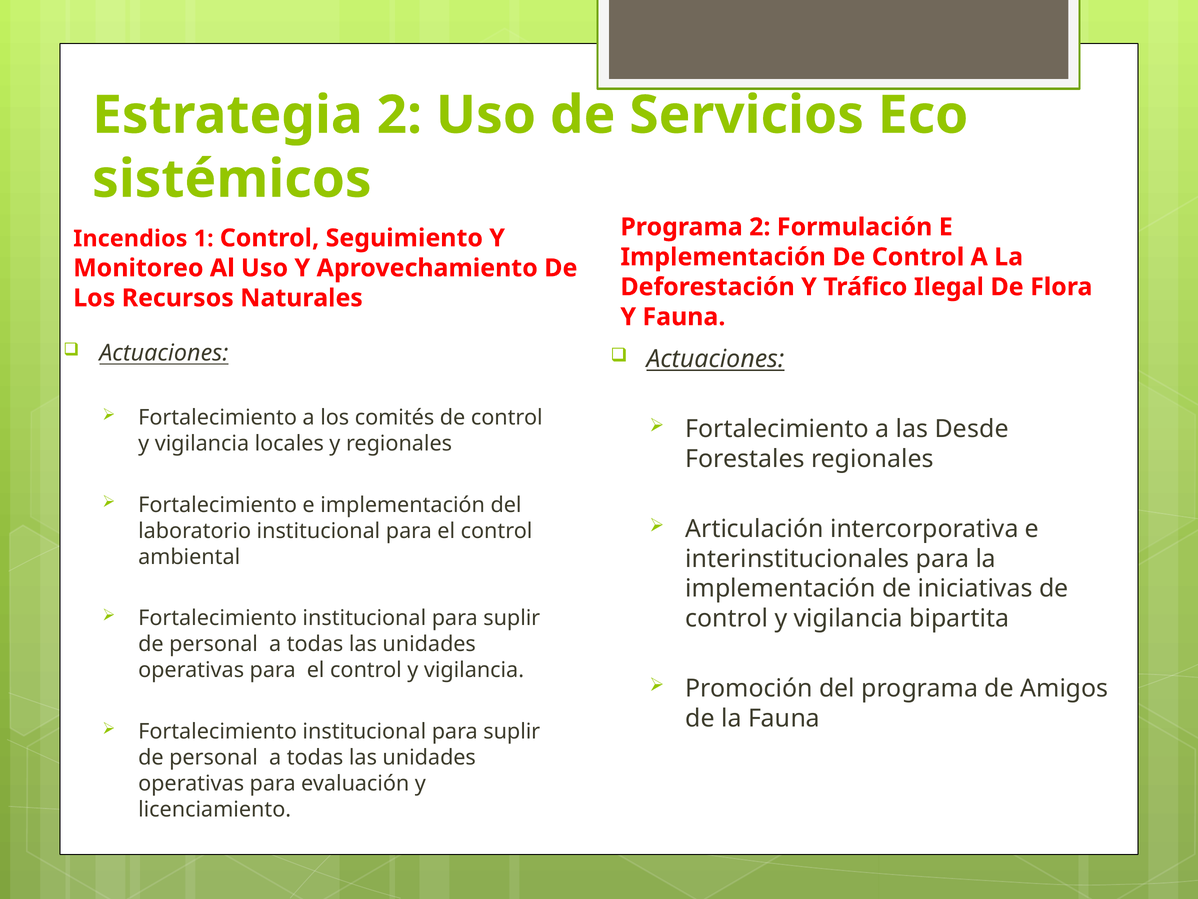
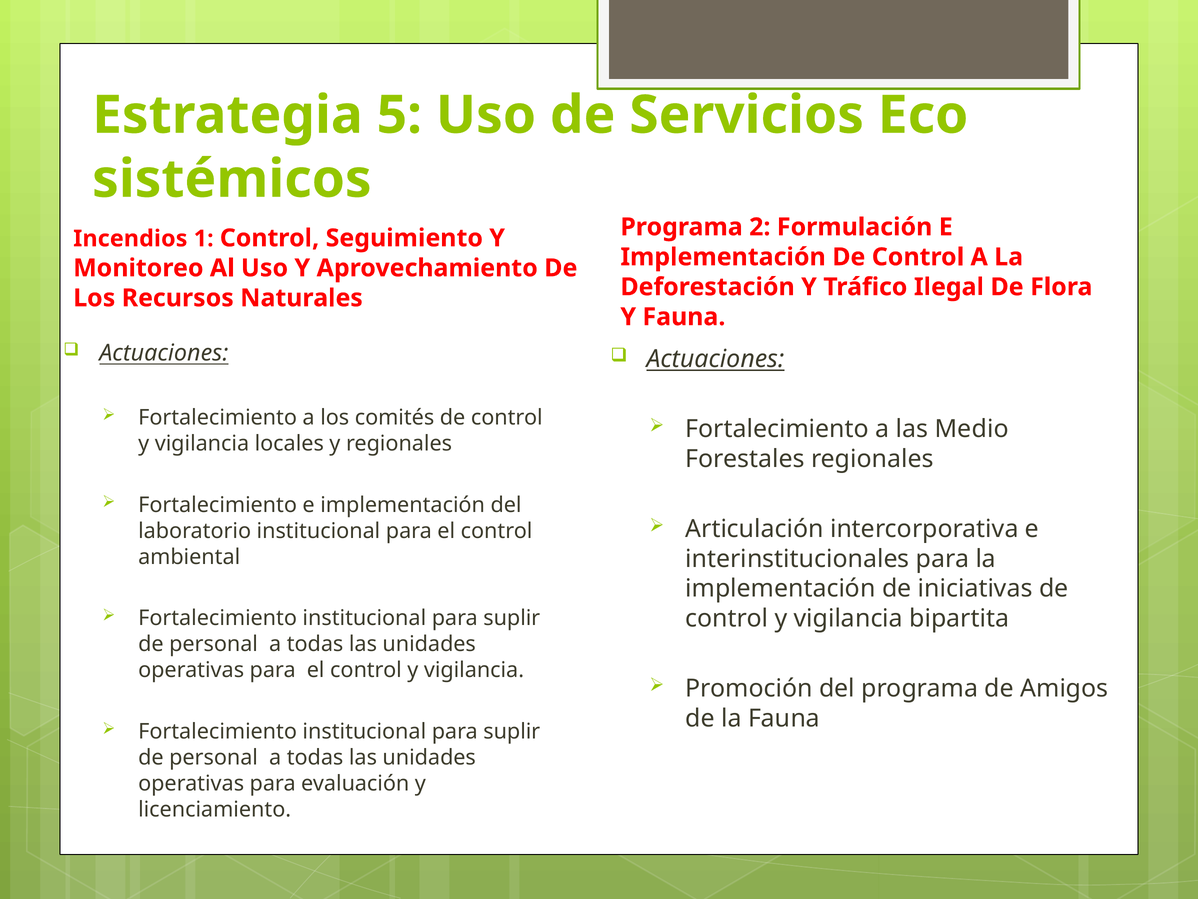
Estrategia 2: 2 -> 5 (399, 115)
Desde: Desde -> Medio (972, 429)
